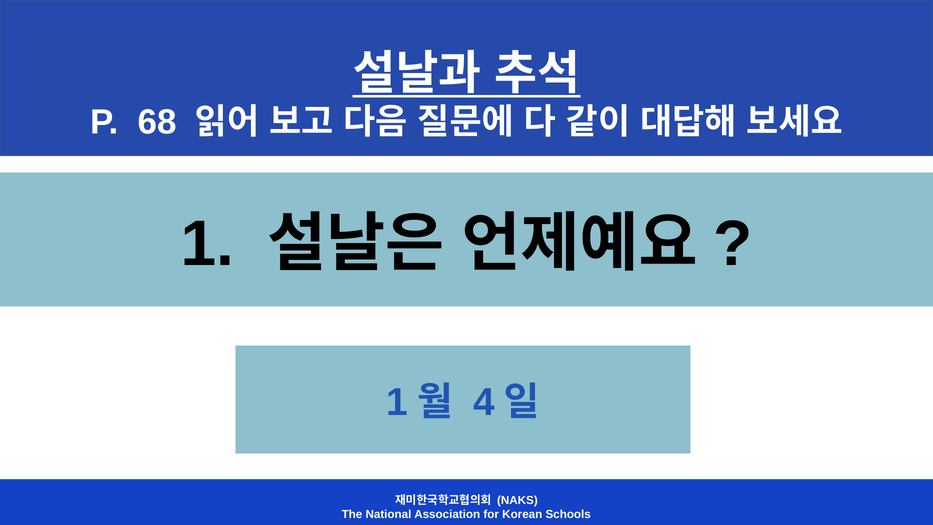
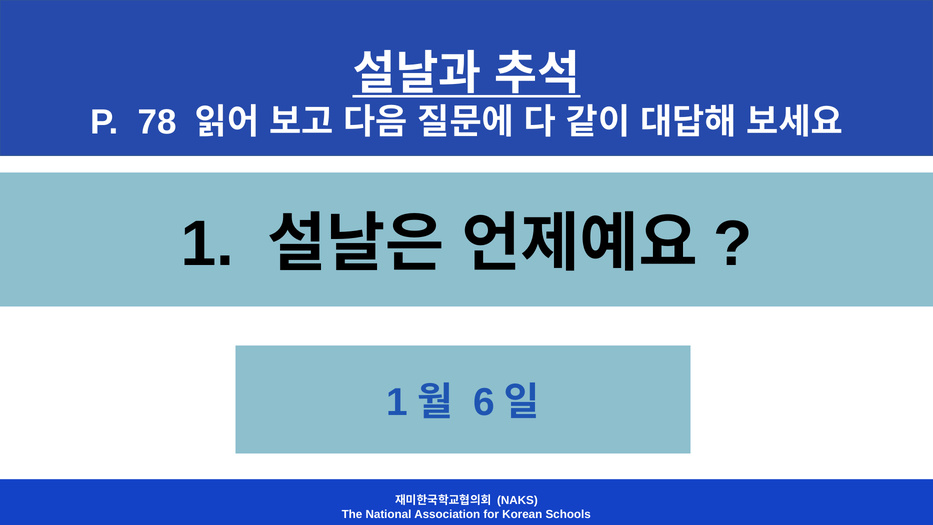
68: 68 -> 78 (157, 122)
4: 4 -> 6 (484, 402)
